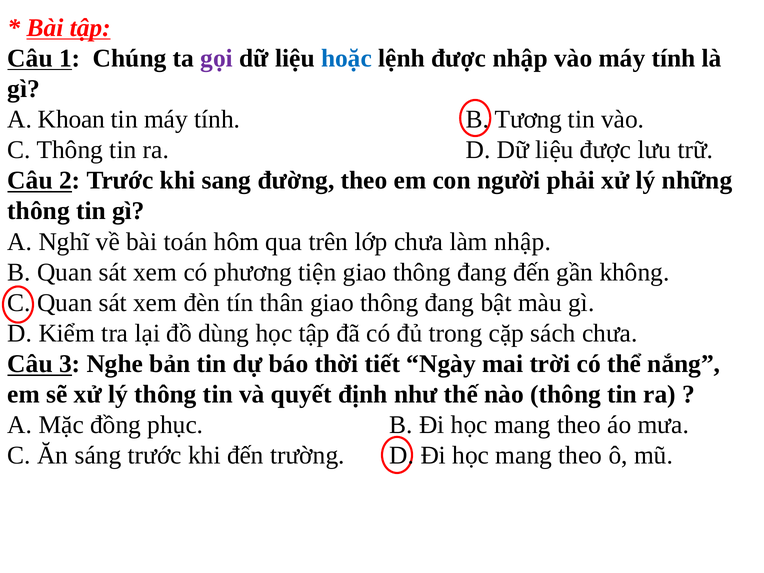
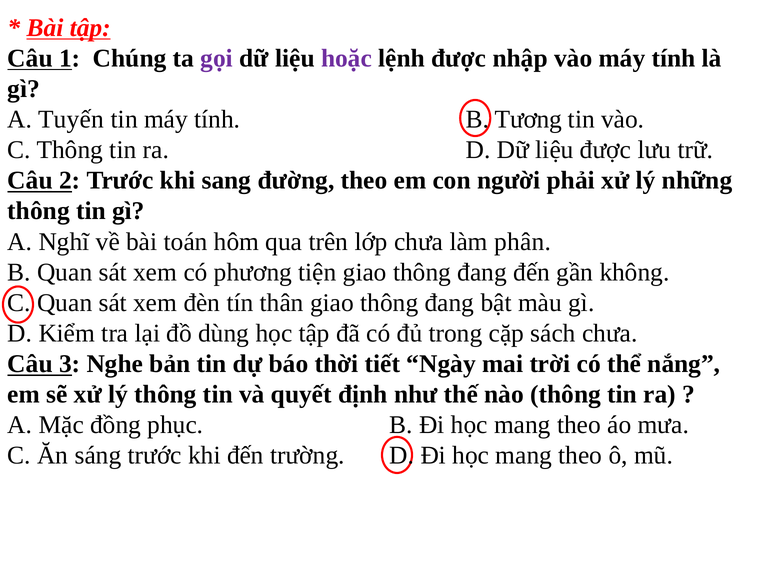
hoặc colour: blue -> purple (346, 58)
Khoan: Khoan -> Tuyến (71, 119)
làm nhập: nhập -> phân (523, 242)
